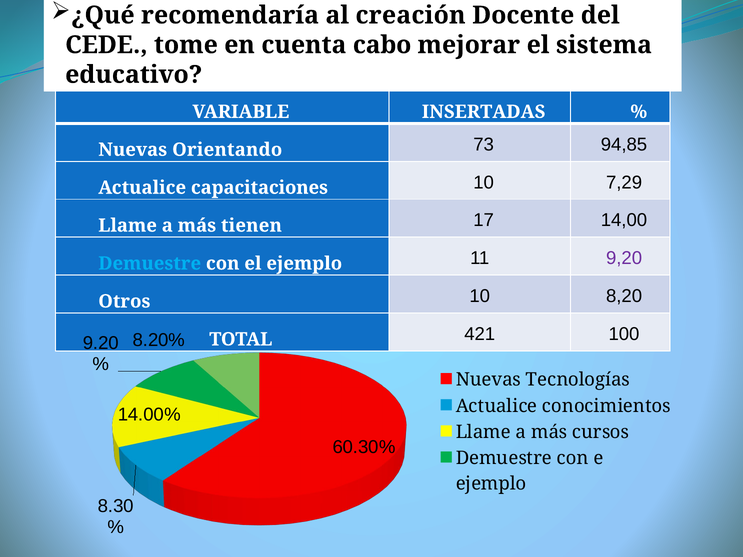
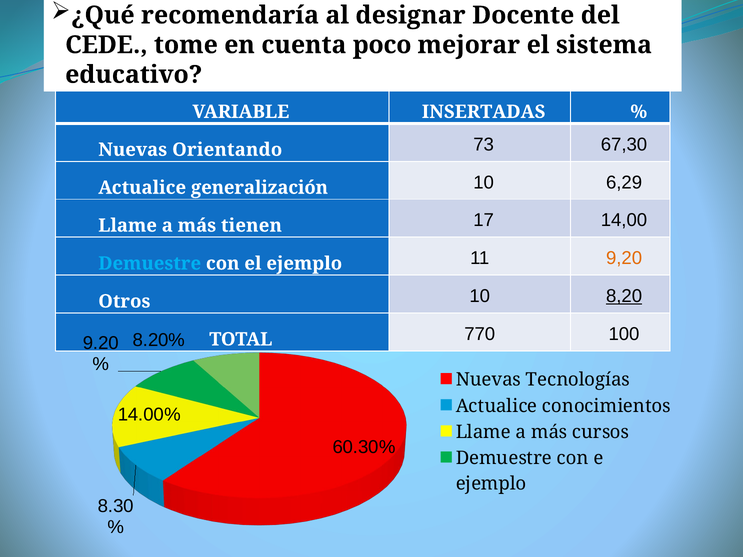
creación: creación -> designar (411, 15)
cabo: cabo -> poco (382, 45)
94,85: 94,85 -> 67,30 (624, 145)
capacitaciones: capacitaciones -> generalización (259, 188)
7,29: 7,29 -> 6,29 (624, 183)
9,20 colour: purple -> orange (624, 258)
8,20 underline: none -> present (624, 296)
421: 421 -> 770 (480, 334)
